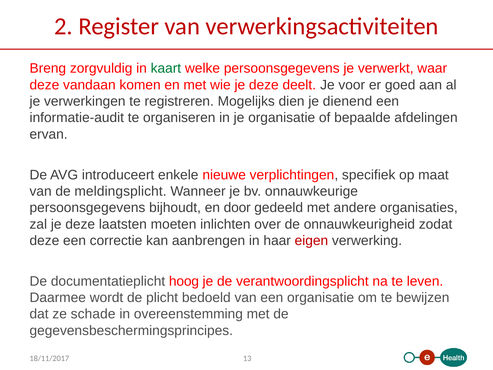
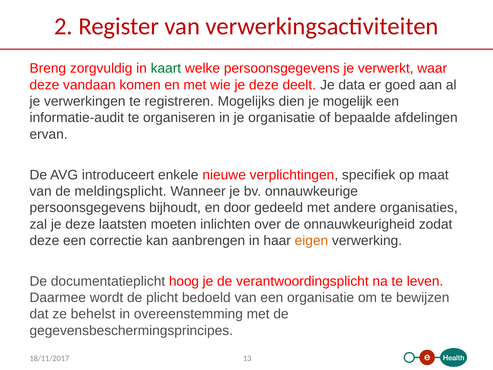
voor: voor -> data (352, 85)
dienend: dienend -> mogelijk (348, 101)
eigen colour: red -> orange (311, 240)
schade: schade -> behelst (93, 314)
